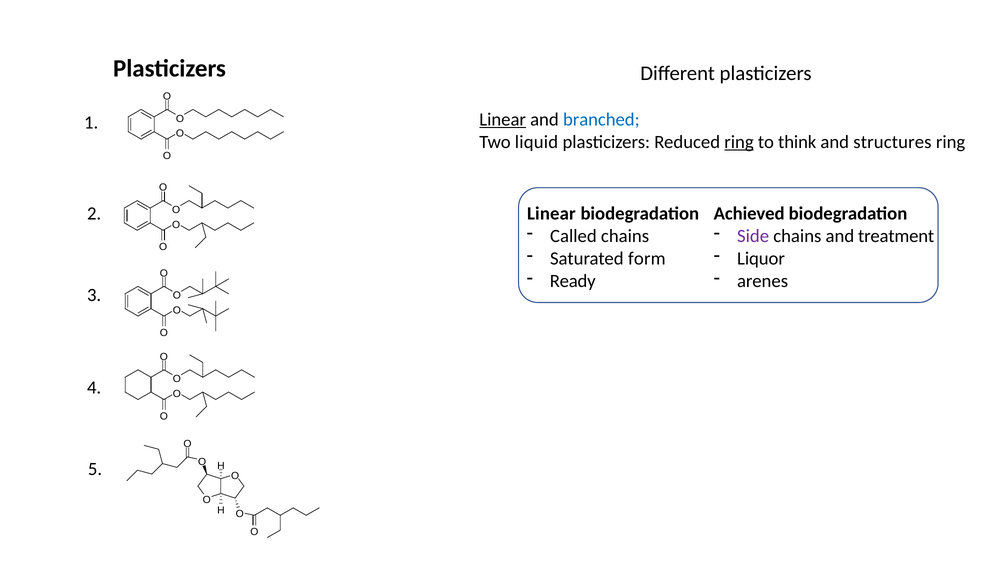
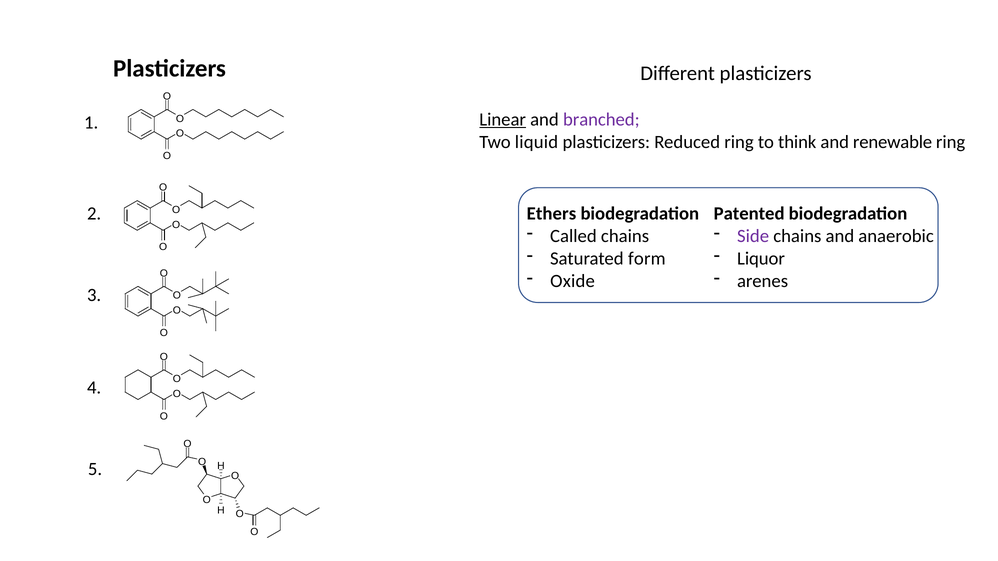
branched colour: blue -> purple (601, 120)
ring underline: present -> none (739, 142)
structures: structures -> renewable (893, 142)
Linear: Linear -> Ethers (551, 214)
Achieved: Achieved -> Patented (749, 214)
treatment: treatment -> anaerobic (896, 236)
Ready: Ready -> Oxide (573, 281)
